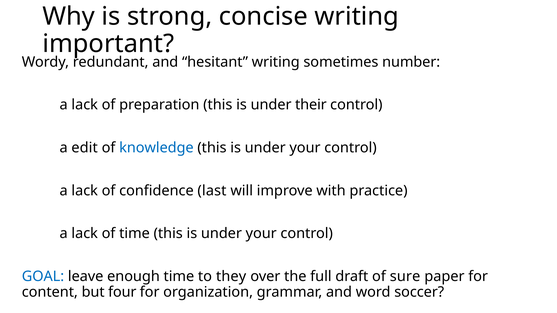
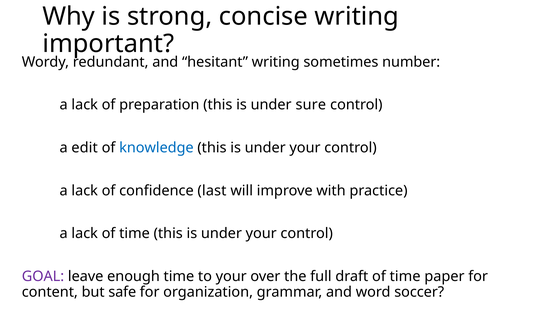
their: their -> sure (311, 105)
GOAL colour: blue -> purple (43, 277)
to they: they -> your (231, 277)
draft of sure: sure -> time (405, 277)
four: four -> safe (122, 292)
